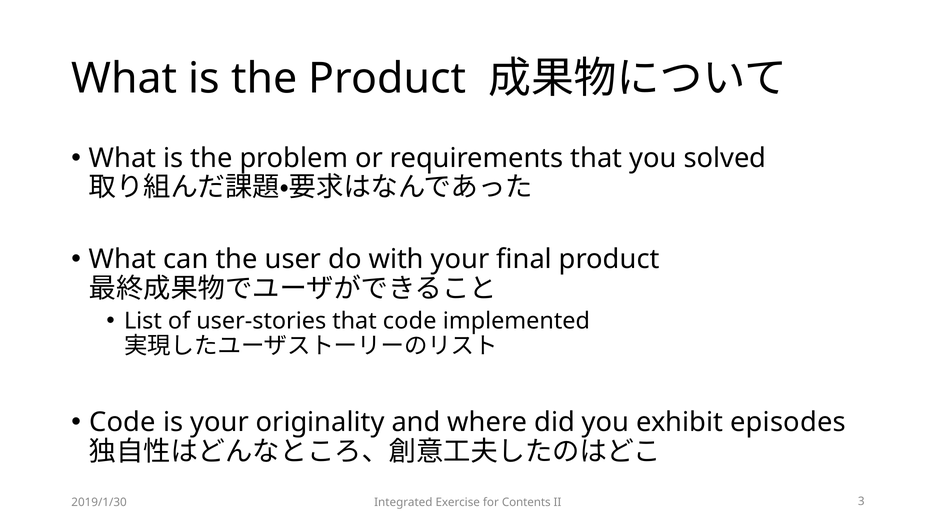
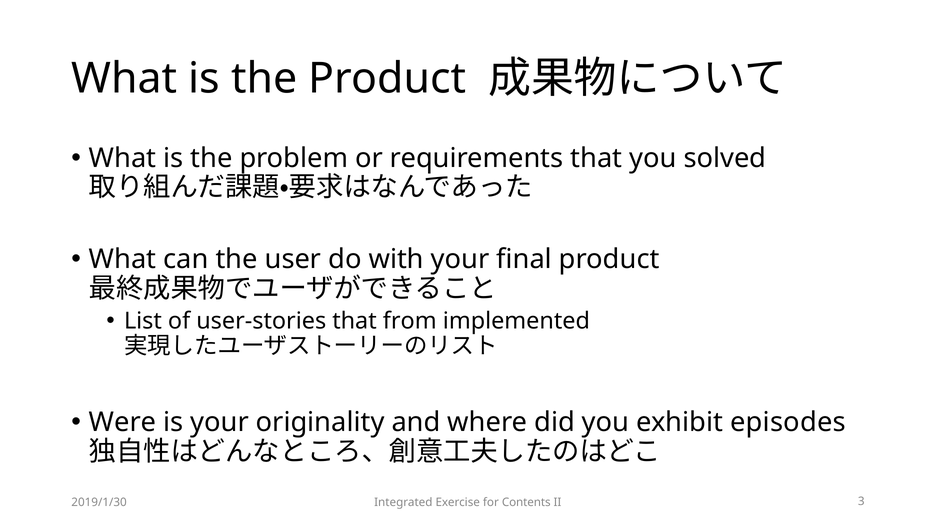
that code: code -> from (410, 321)
Code: Code -> Were (123, 423)
